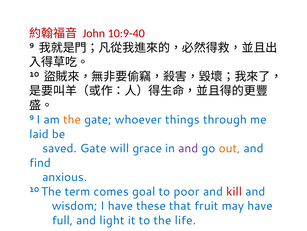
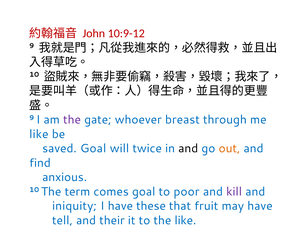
10:9-40: 10:9-40 -> 10:9-12 (126, 33)
the colour: orange -> purple (72, 119)
things: things -> breast (182, 119)
laid: laid -> like (39, 134)
saved Gate: Gate -> Goal (93, 148)
grace: grace -> twice (147, 148)
and colour: purple -> black (188, 148)
kill colour: red -> purple (234, 191)
wisdom: wisdom -> iniquity (74, 205)
full: full -> tell (62, 220)
light: light -> their (112, 220)
the life: life -> like (185, 220)
